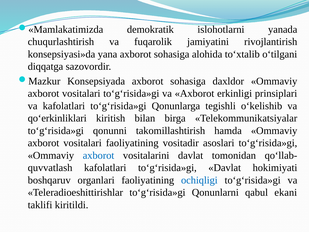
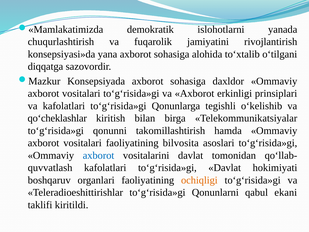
qo‘erkinliklari: qo‘erkinliklari -> qo‘cheklashlar (57, 118)
vositadir: vositadir -> bilvosita (181, 143)
ochiqligi colour: blue -> orange (199, 180)
